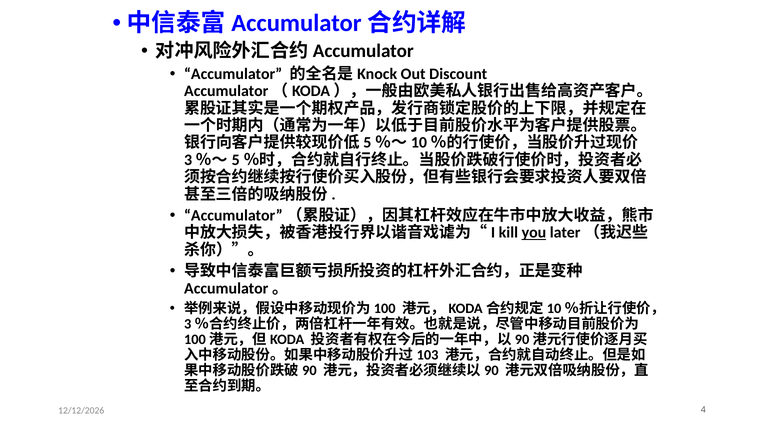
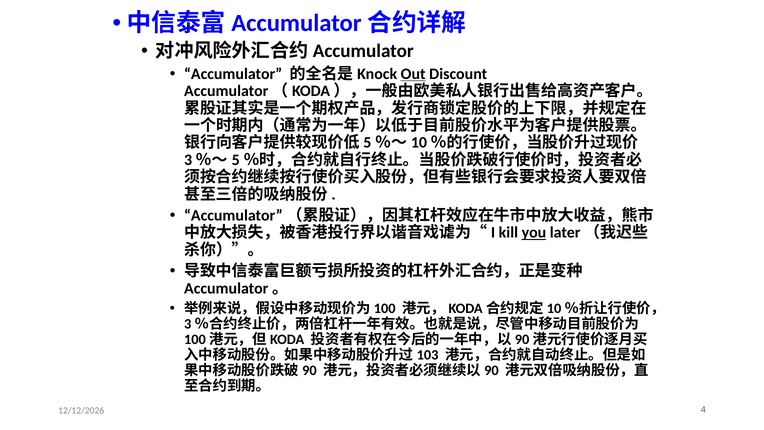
Out underline: none -> present (413, 74)
